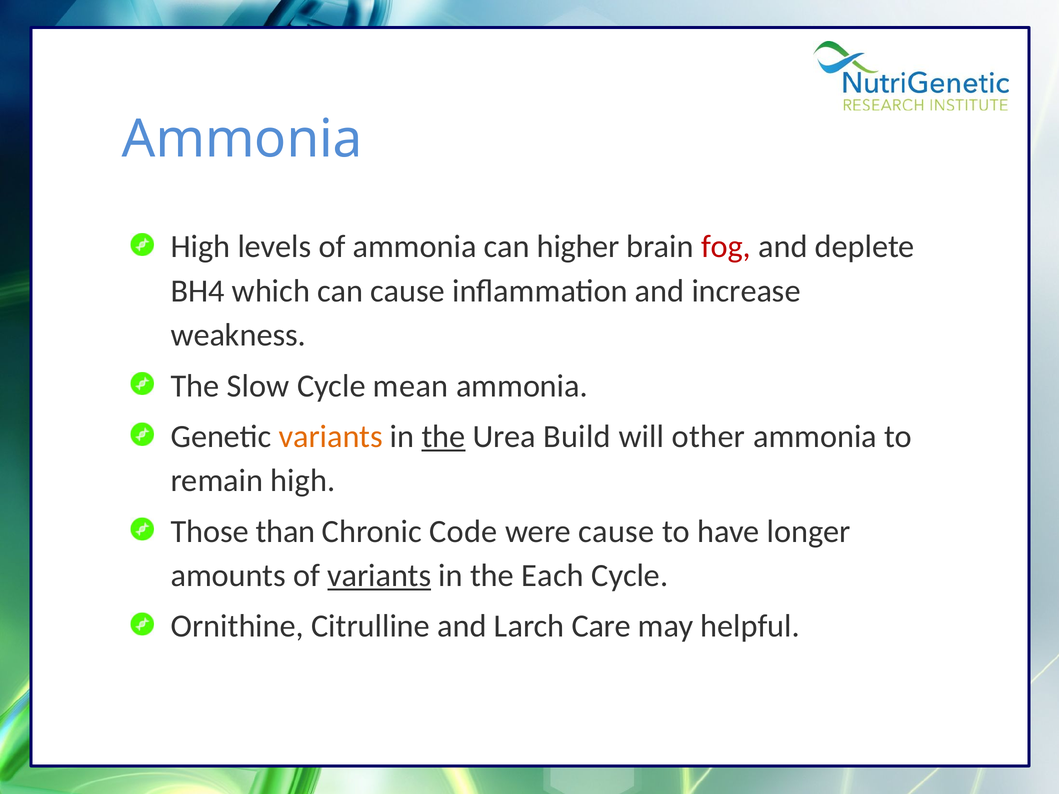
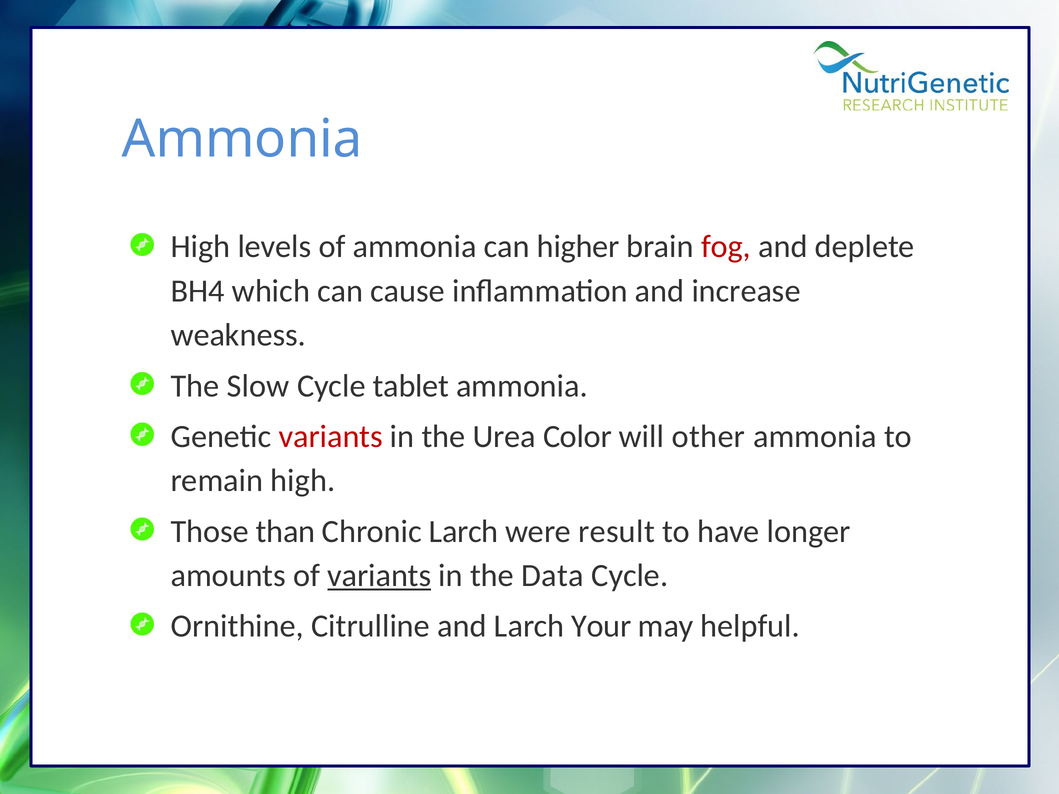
mean: mean -> tablet (411, 386)
variants colour: orange -> red (331, 437)
the underline: present -> none (443, 437)
Build: Build -> Color (577, 437)
Chronic Code: Code -> Larch (464, 532)
were cause: cause -> result (616, 532)
Each: Each -> Data (553, 576)
Care: Care -> Your (601, 627)
